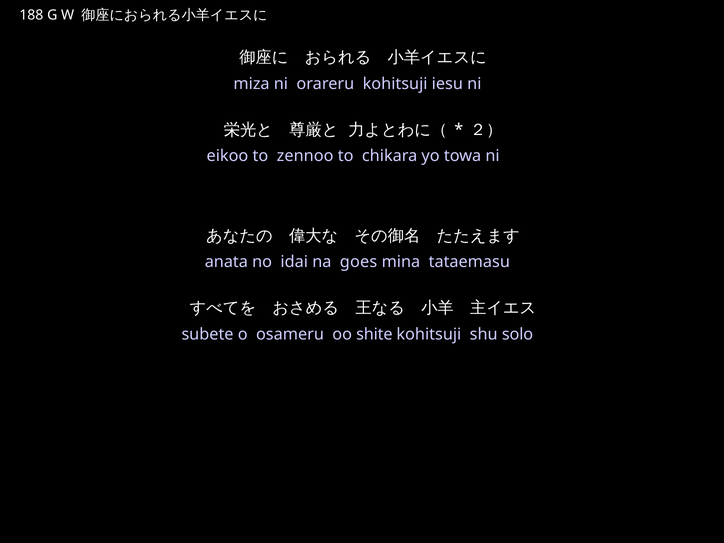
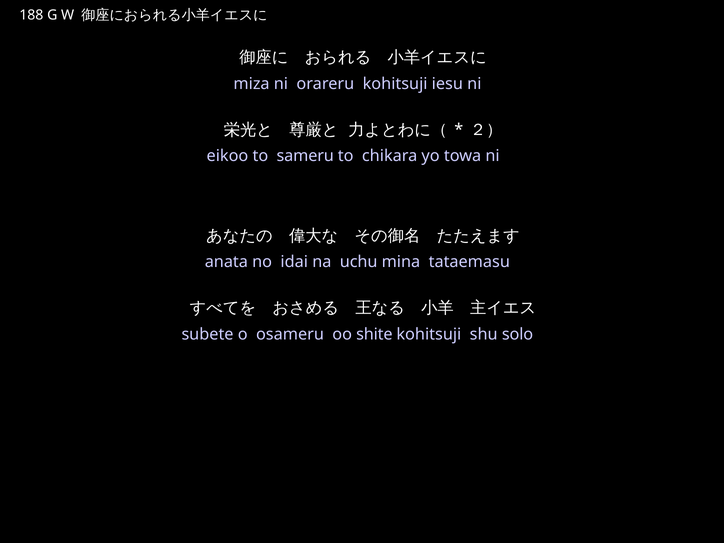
zennoo: zennoo -> sameru (305, 156)
goes: goes -> uchu (359, 262)
